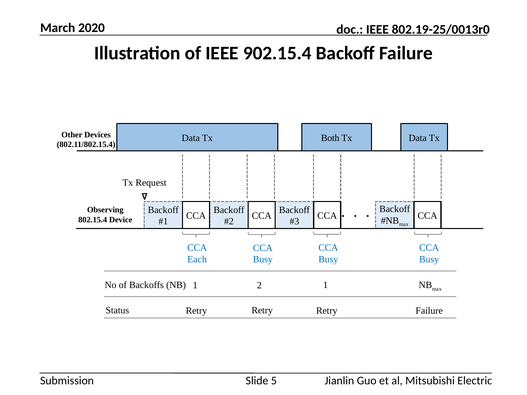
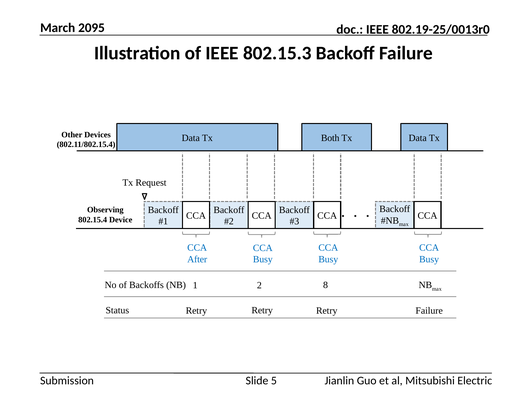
2020: 2020 -> 2095 (91, 28)
902.15.4: 902.15.4 -> 802.15.3 (277, 53)
Each: Each -> After (197, 259)
2 1: 1 -> 8 (326, 285)
